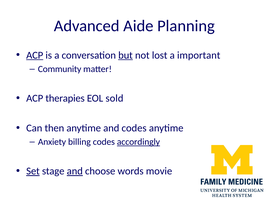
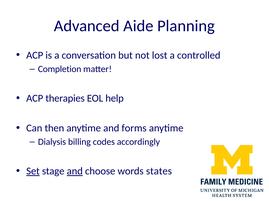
ACP underline: present -> none (35, 55)
but underline: present -> none (126, 55)
important: important -> controlled (199, 55)
Community: Community -> Completion (60, 69)
sold: sold -> help (115, 99)
and codes: codes -> forms (134, 129)
Anxiety: Anxiety -> Dialysis (52, 142)
accordingly underline: present -> none (138, 142)
movie: movie -> states (159, 172)
